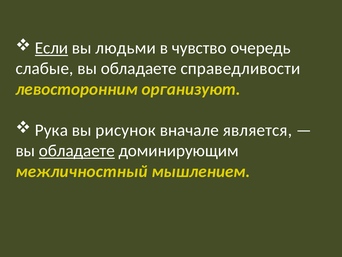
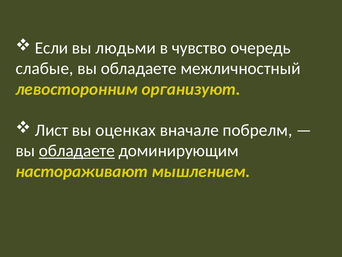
Если underline: present -> none (52, 48)
справедливости: справедливости -> межличностный (240, 68)
Рука: Рука -> Лист (52, 130)
рисунок: рисунок -> оценках (126, 130)
является: является -> побрелм (257, 130)
межличностный: межличностный -> настораживают (82, 171)
